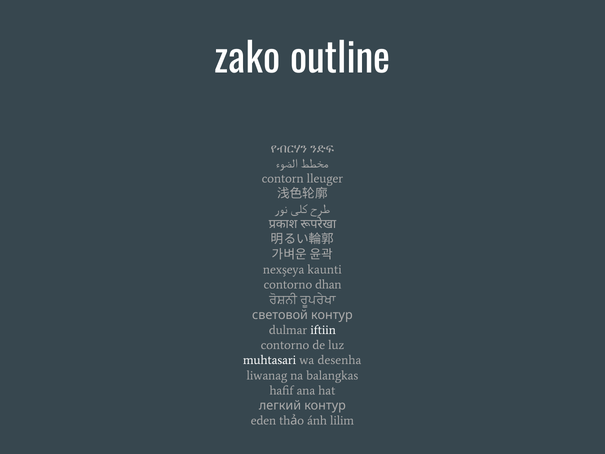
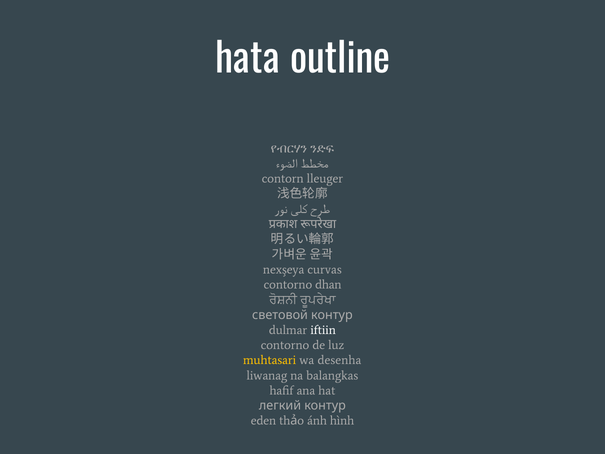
zako: zako -> hata (247, 60)
kaunti: kaunti -> curvas (325, 269)
muhtasari colour: white -> yellow (270, 360)
lilim: lilim -> hình (342, 421)
